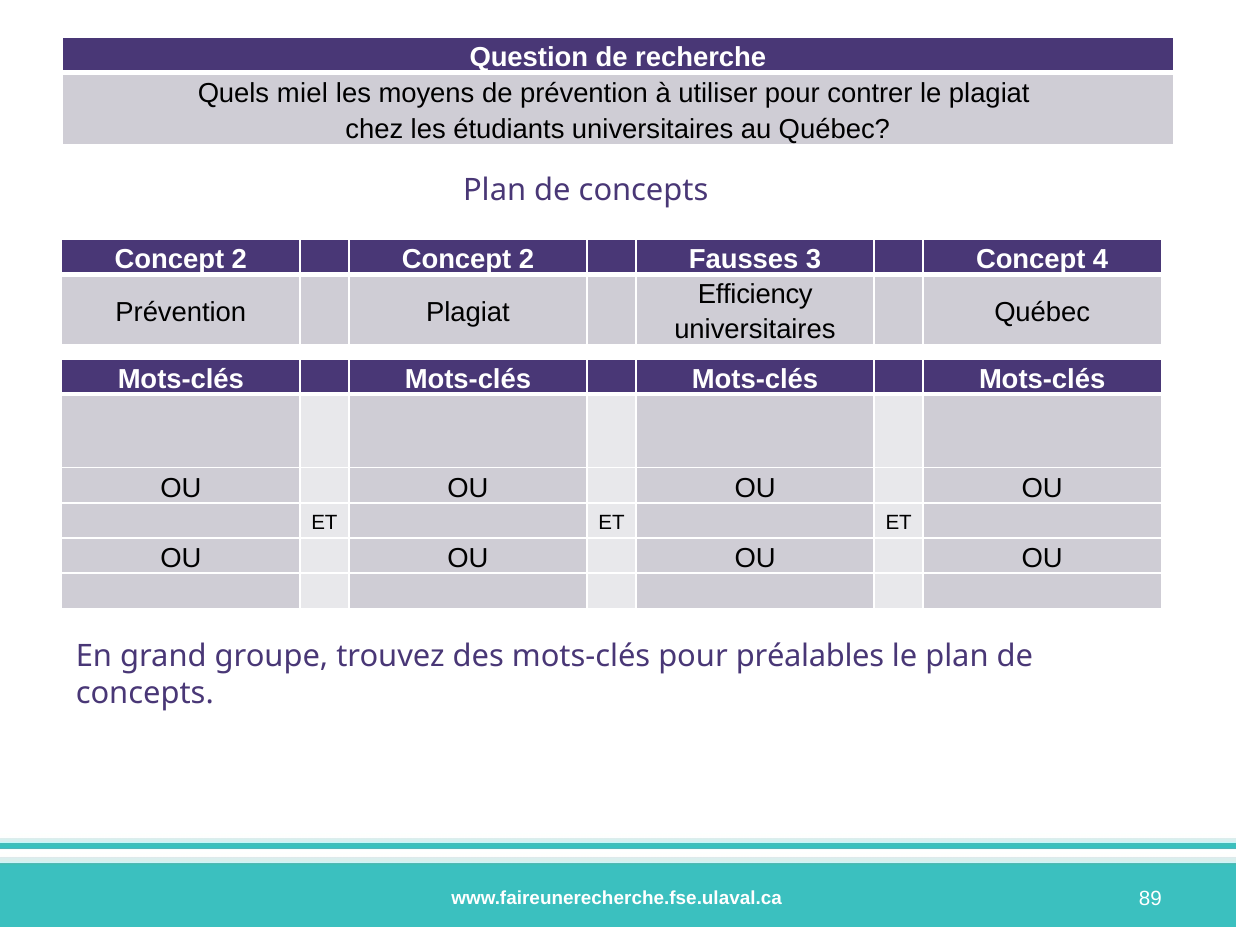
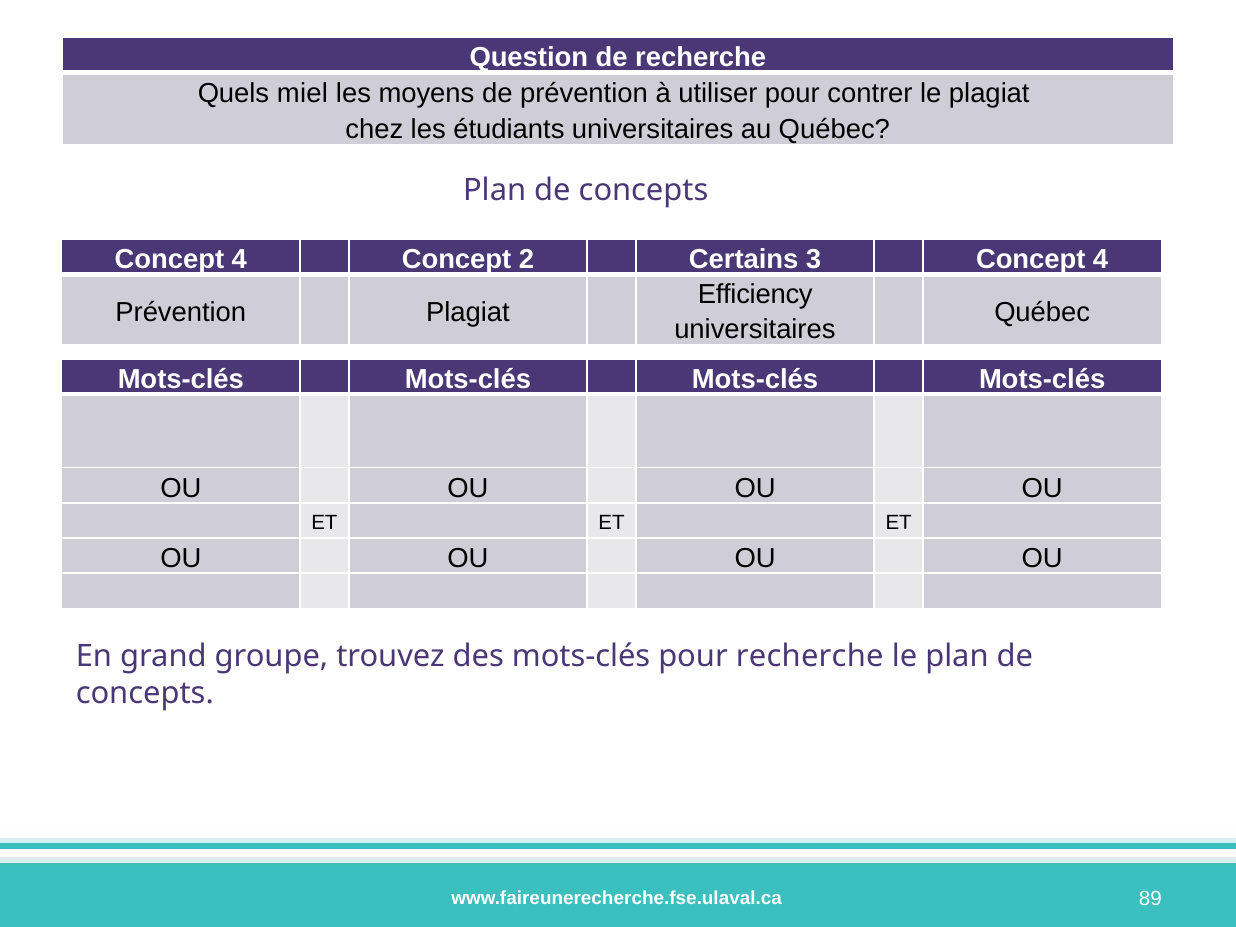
2: 2 -> 4 (239, 260)
Fausses: Fausses -> Certains (744, 260)
pour préalables: préalables -> recherche (810, 656)
